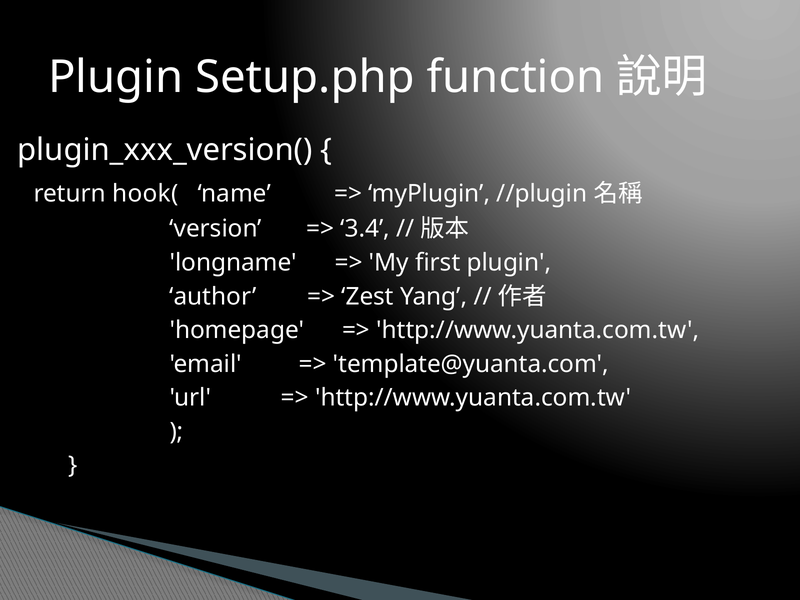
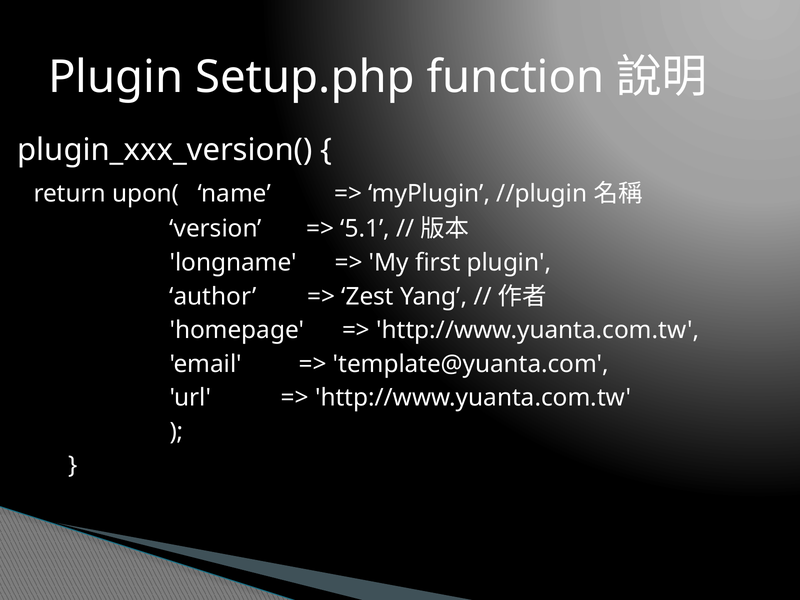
hook(: hook( -> upon( (146, 194)
3.4: 3.4 -> 5.1 (365, 229)
